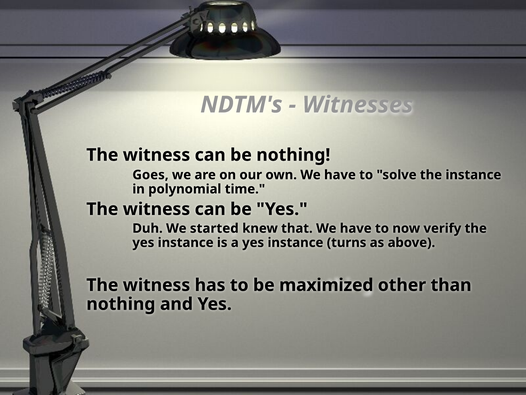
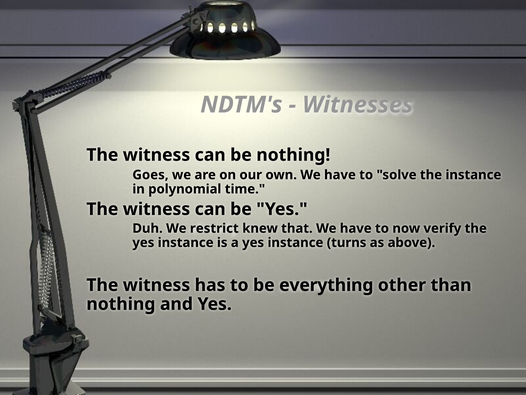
started: started -> restrict (214, 228)
maximized: maximized -> everything (326, 285)
